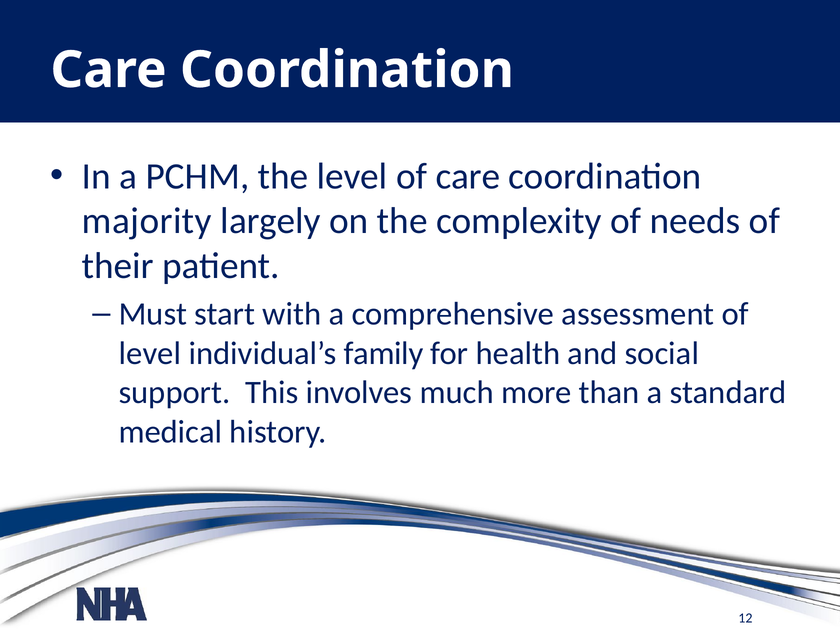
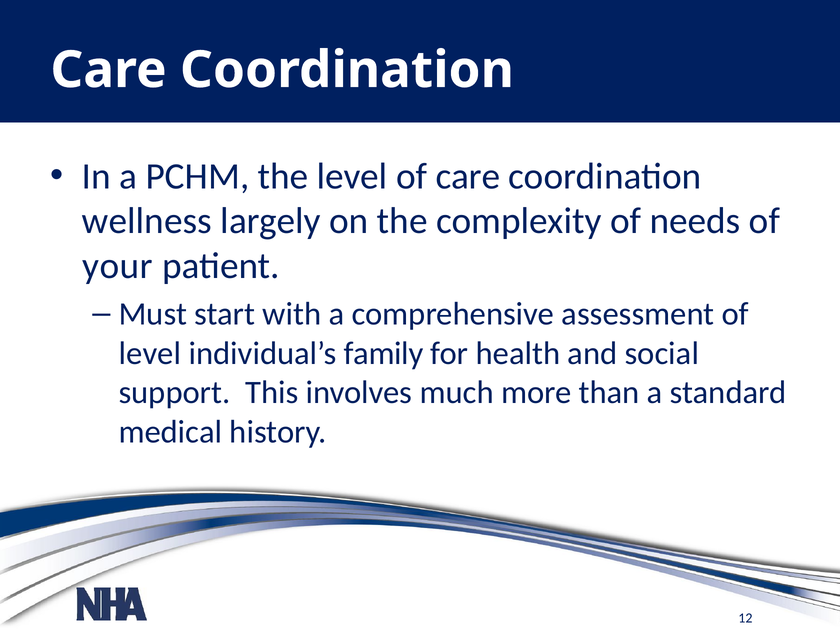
majority: majority -> wellness (147, 221)
their: their -> your (118, 266)
